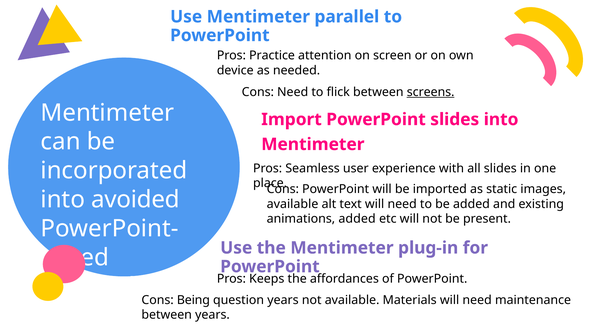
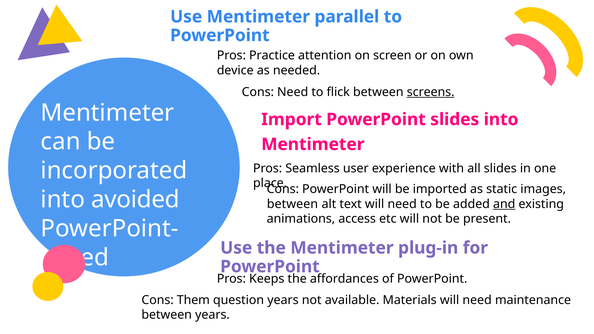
available: available -> between (292, 204)
and underline: none -> present (504, 204)
animations added: added -> access (357, 219)
Being: Being -> Them (193, 300)
